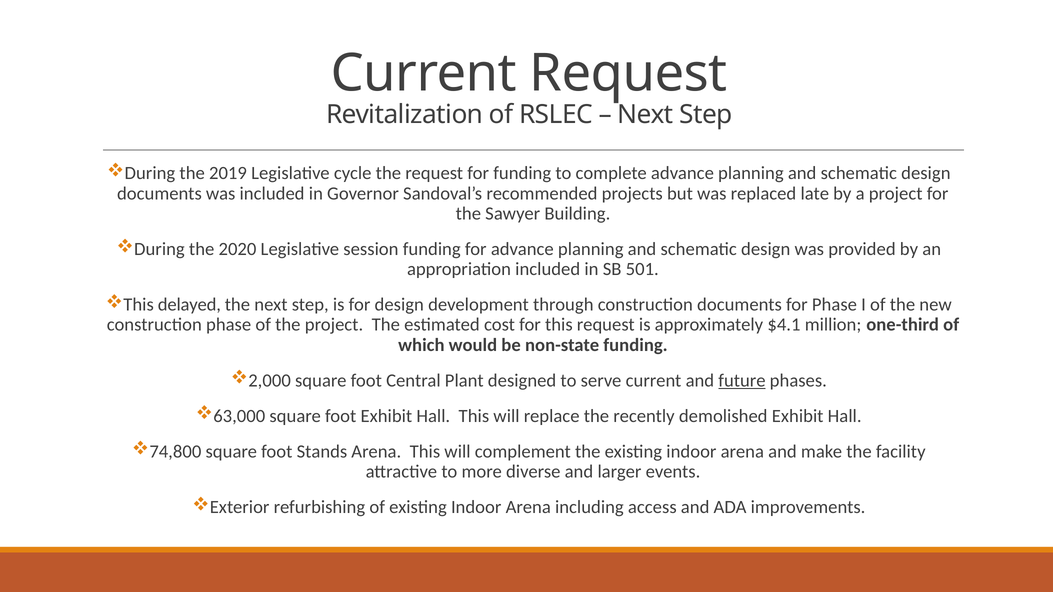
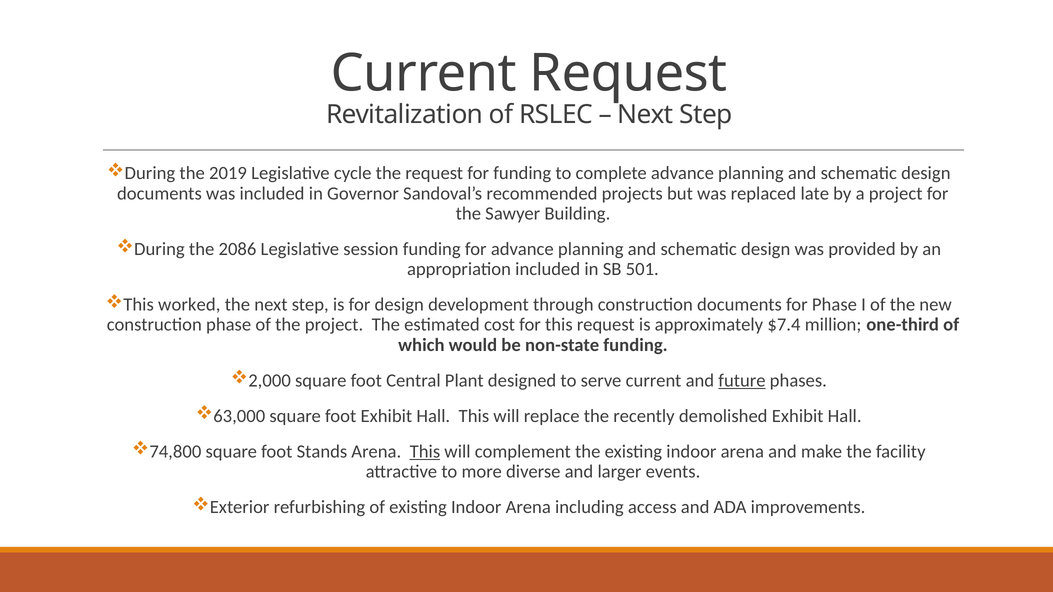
2020: 2020 -> 2086 (237, 249)
delayed: delayed -> worked (189, 305)
$4.1: $4.1 -> $7.4 (784, 325)
This underline: none -> present (425, 452)
